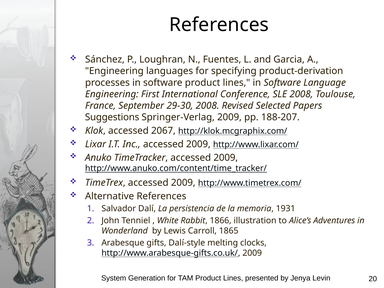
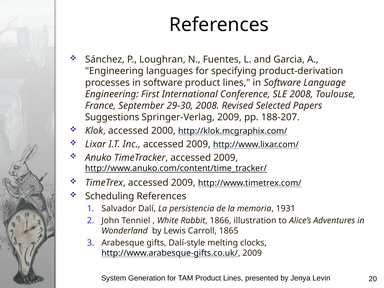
2067: 2067 -> 2000 (163, 131)
Alternative: Alternative -> Scheduling (110, 196)
